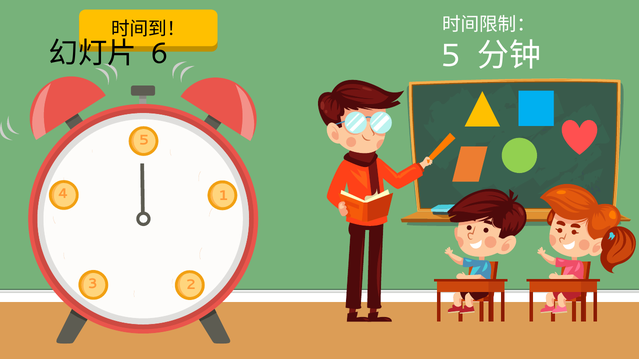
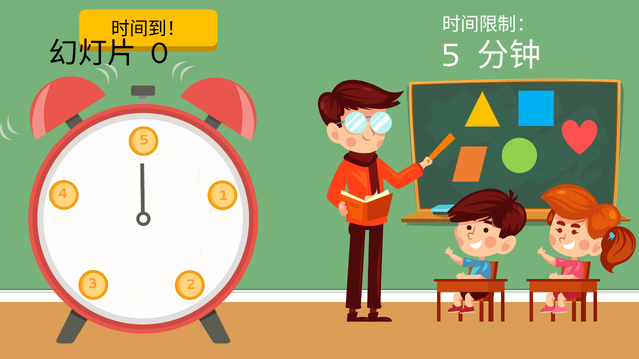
6: 6 -> 0 (160, 54)
